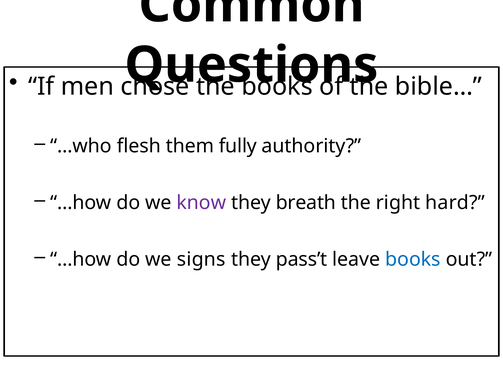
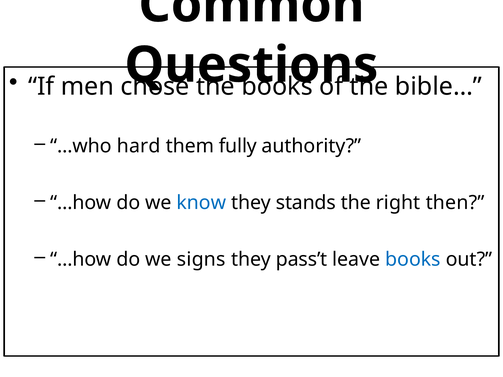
flesh: flesh -> hard (139, 146)
know colour: purple -> blue (201, 203)
breath: breath -> stands (306, 203)
hard: hard -> then (455, 203)
